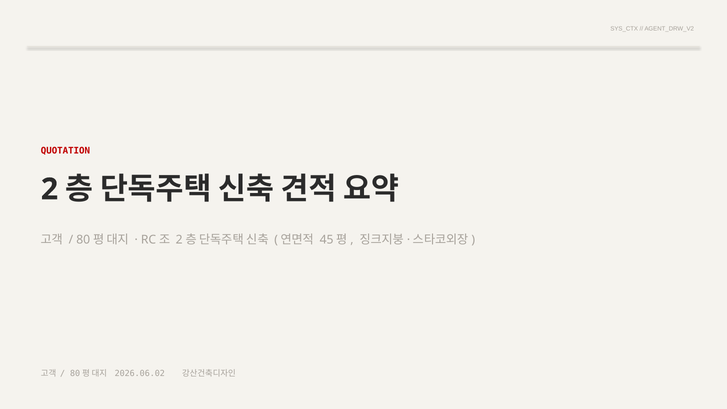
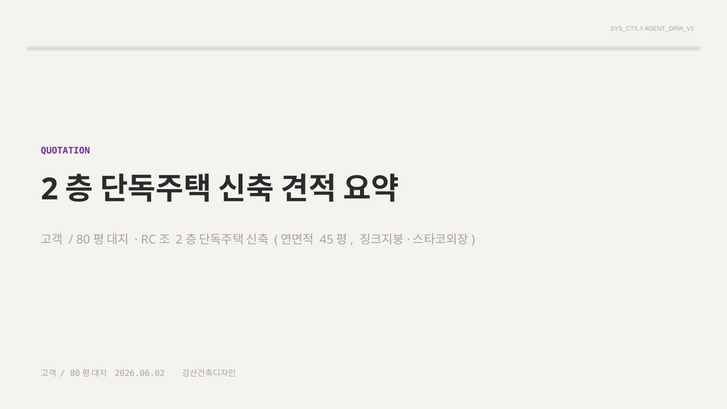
QUOTATION colour: red -> purple (65, 151)
